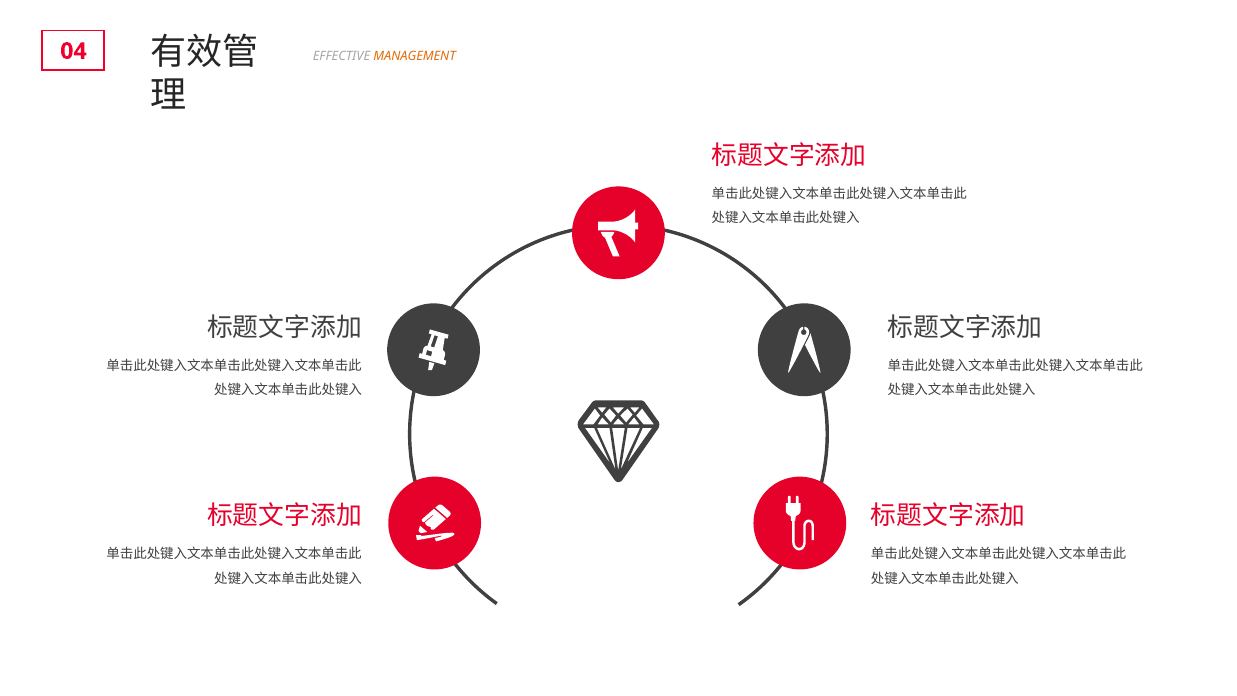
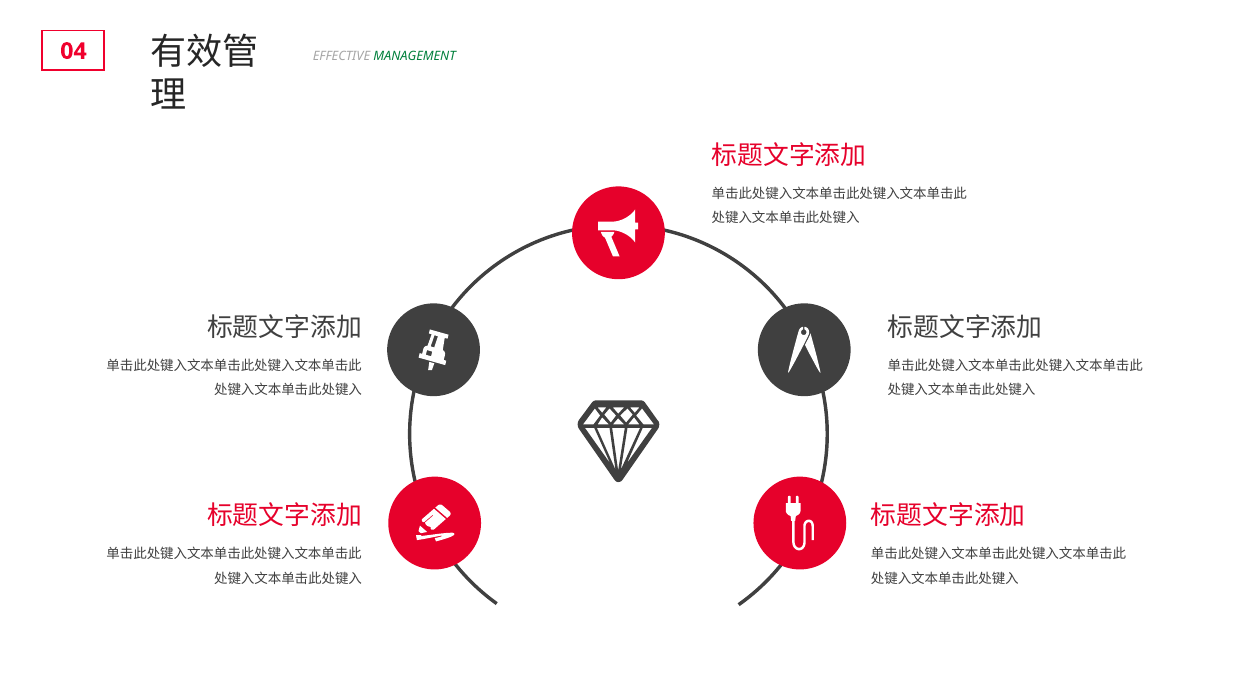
MANAGEMENT colour: orange -> green (415, 56)
